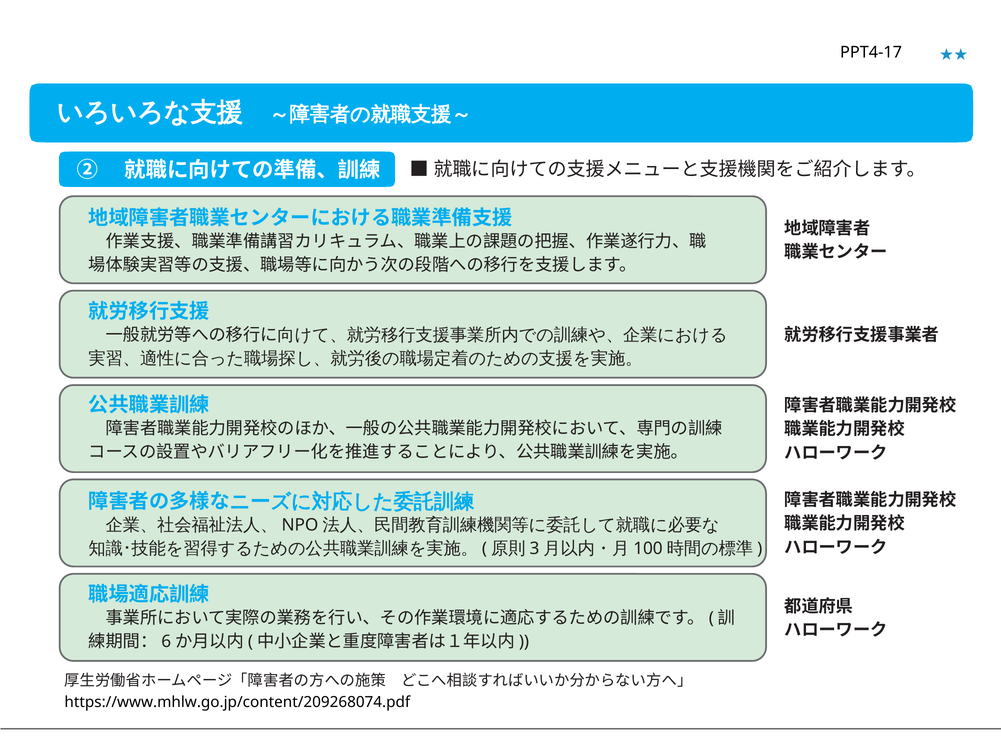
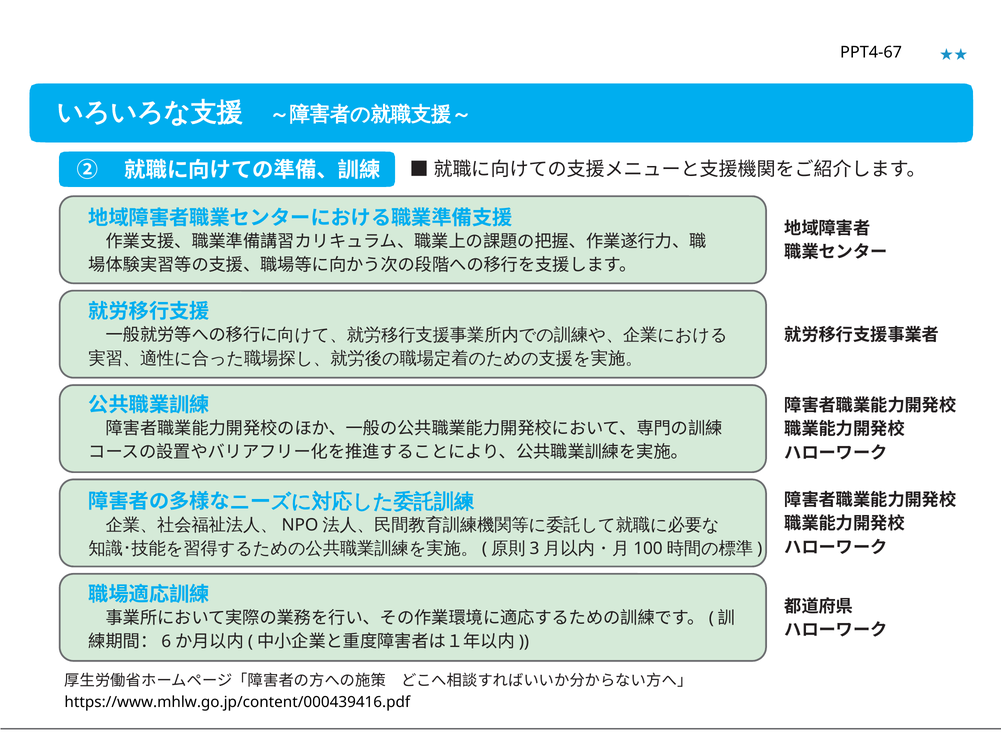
PPT4-17: PPT4-17 -> PPT4-67 (871, 52)
https://www.mhlw.go.jp/content/209268074.pdf: https://www.mhlw.go.jp/content/209268074.pdf -> https://www.mhlw.go.jp/content/000439416.pdf (237, 702)
